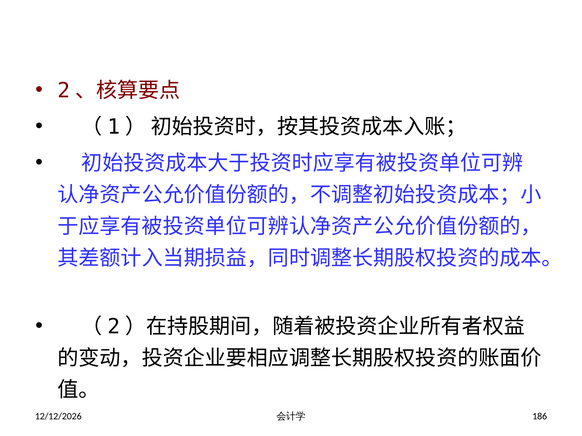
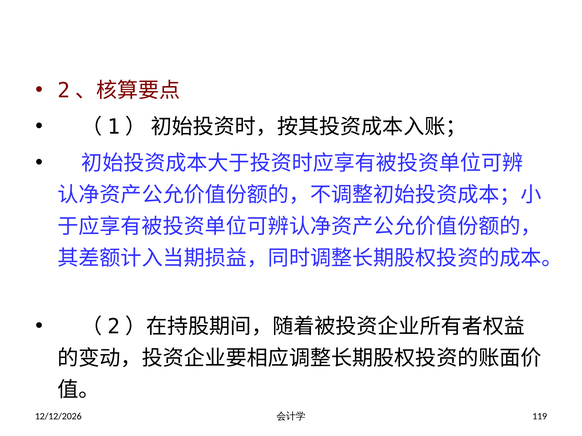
186: 186 -> 119 (540, 417)
